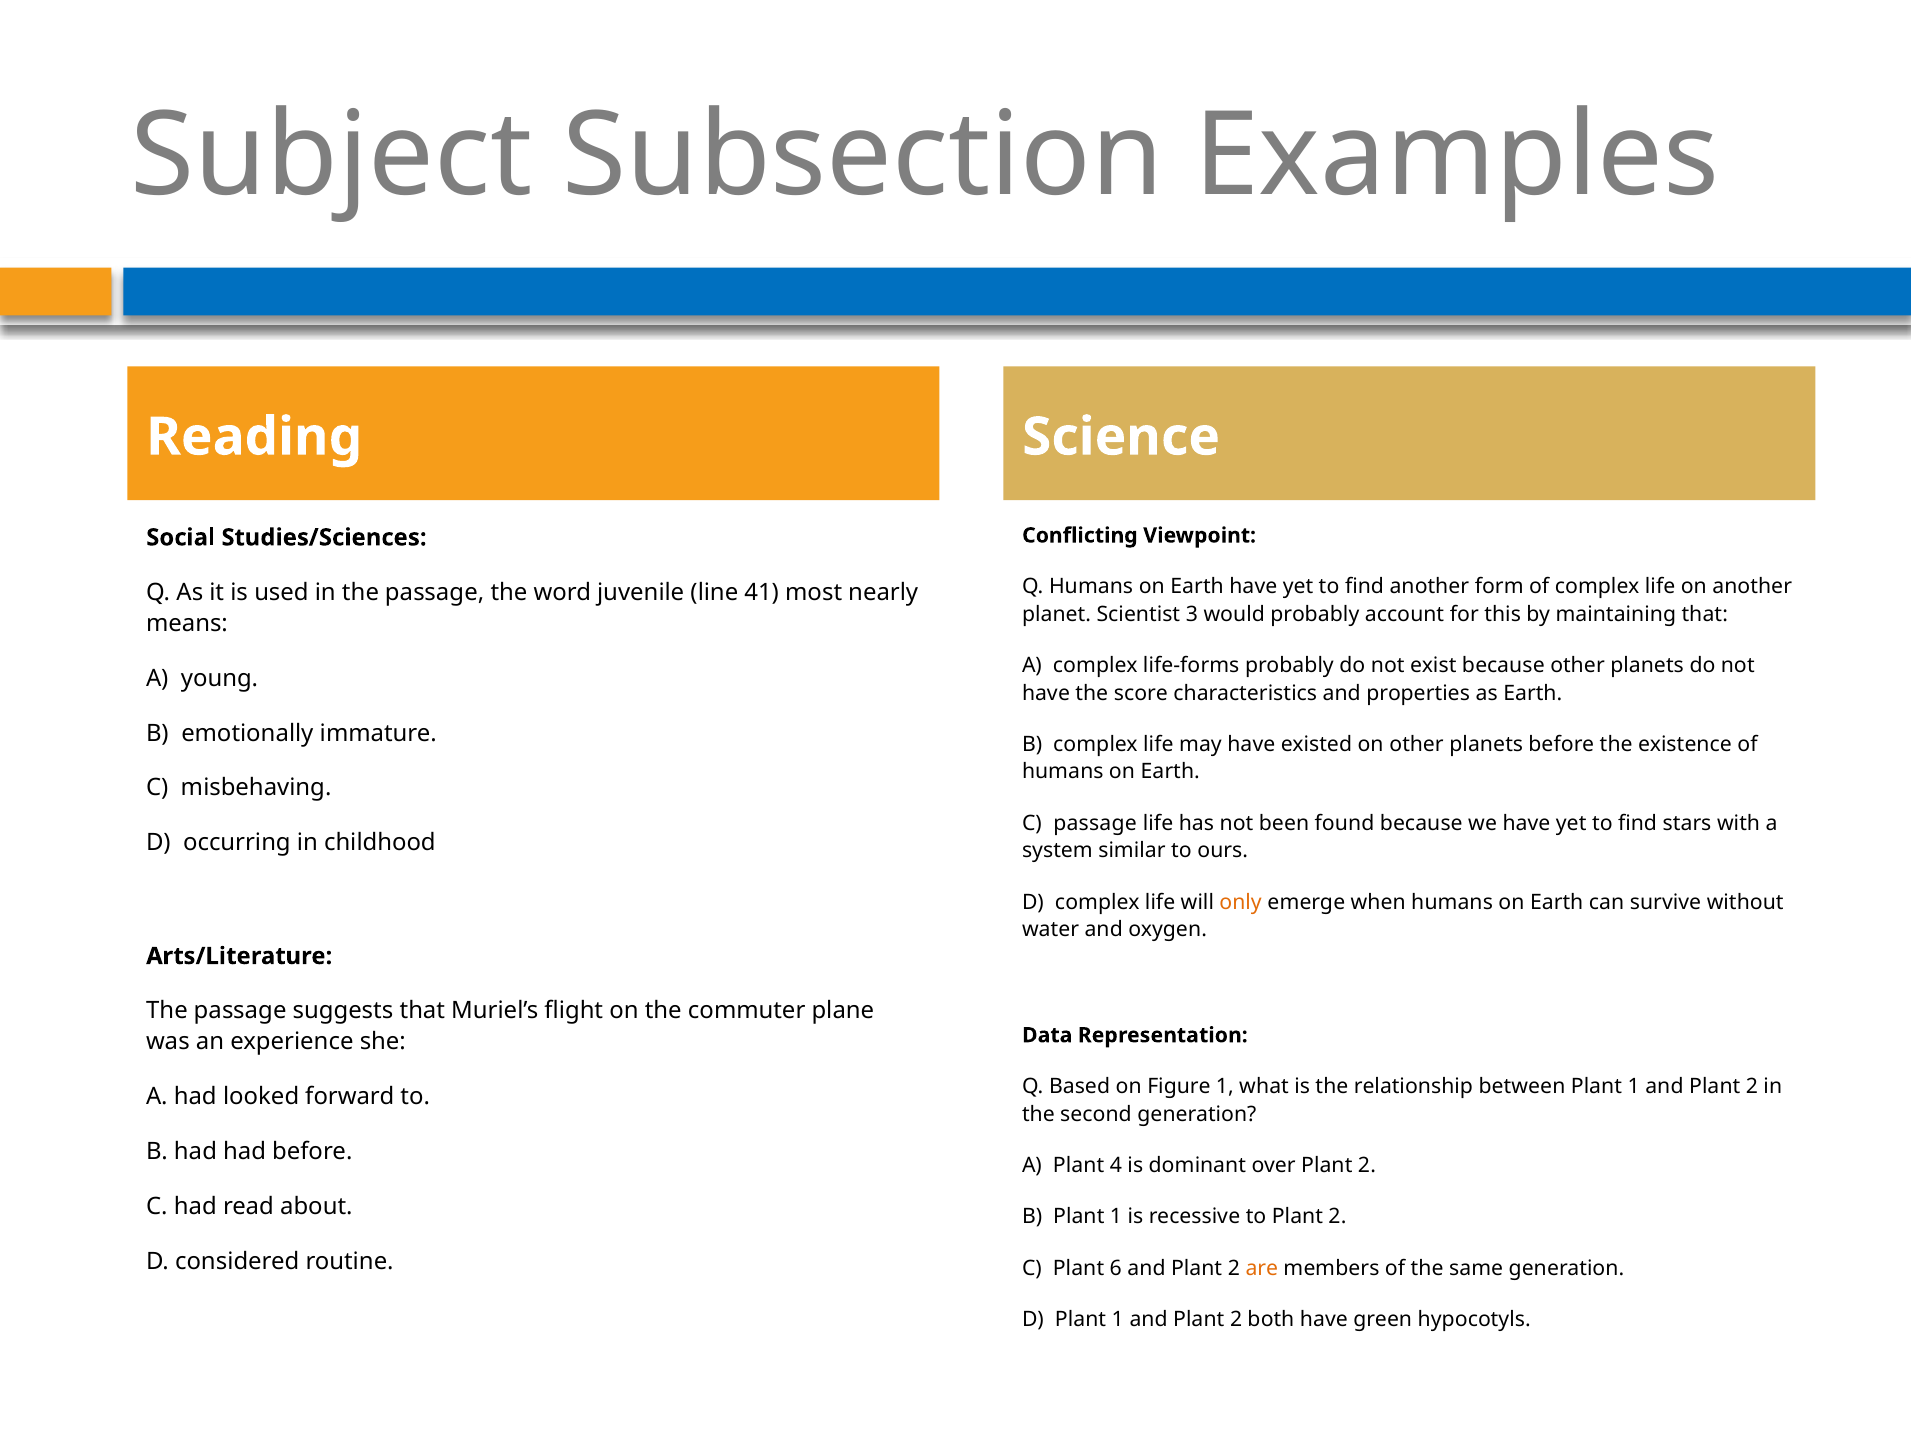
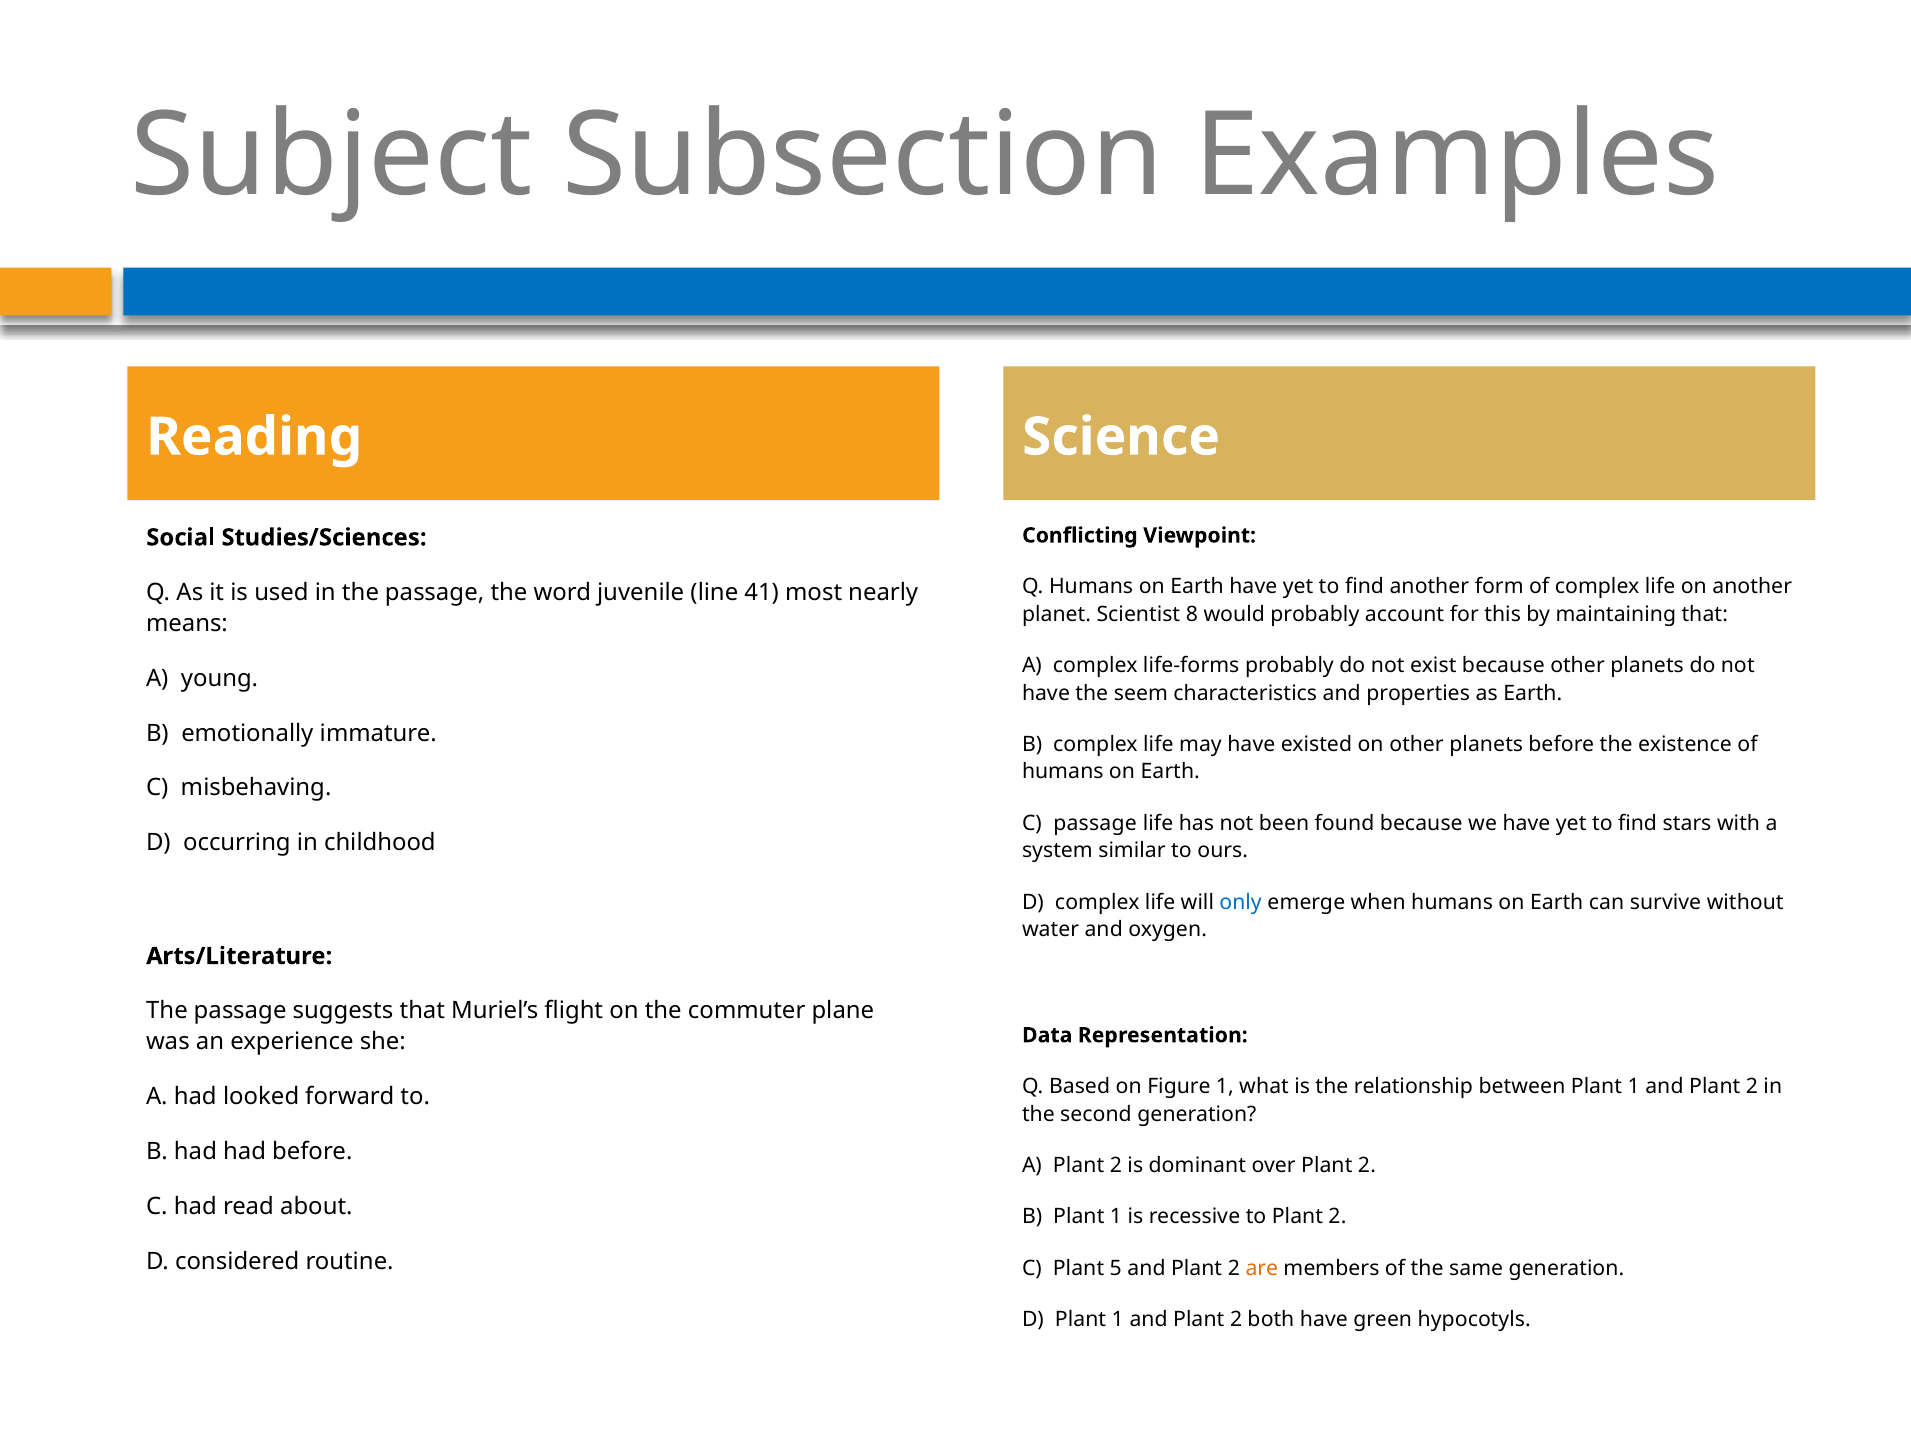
3: 3 -> 8 (1192, 614)
score: score -> seem (1141, 693)
only colour: orange -> blue (1241, 902)
A Plant 4: 4 -> 2 (1116, 1165)
6: 6 -> 5 (1116, 1267)
